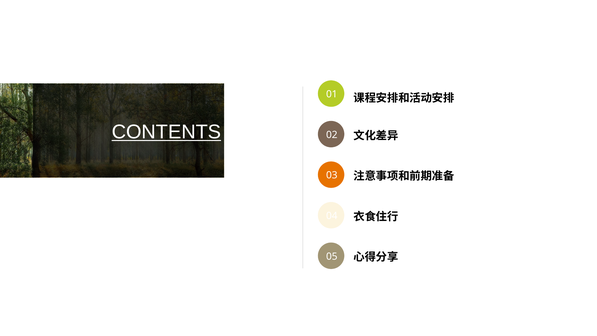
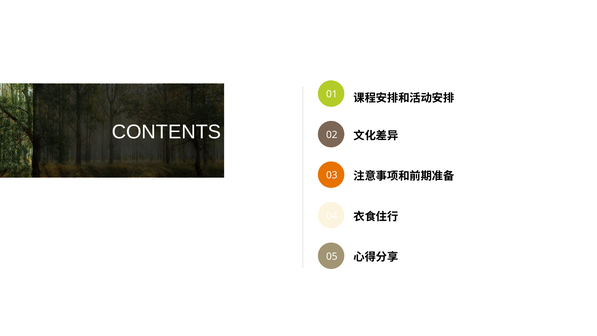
CONTENTS underline: present -> none (166, 132)
